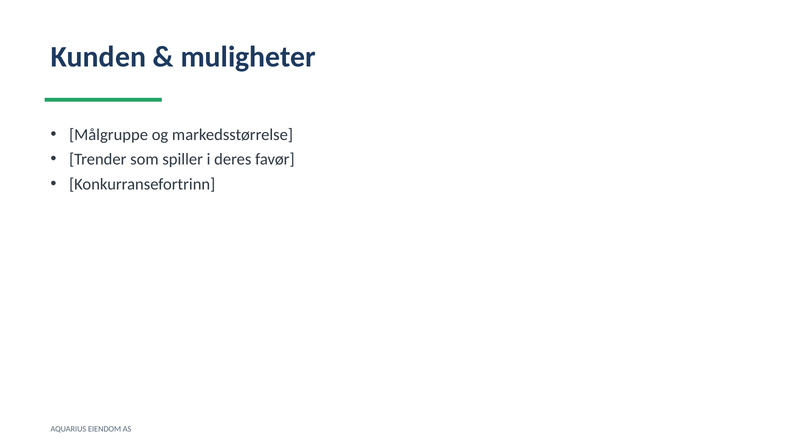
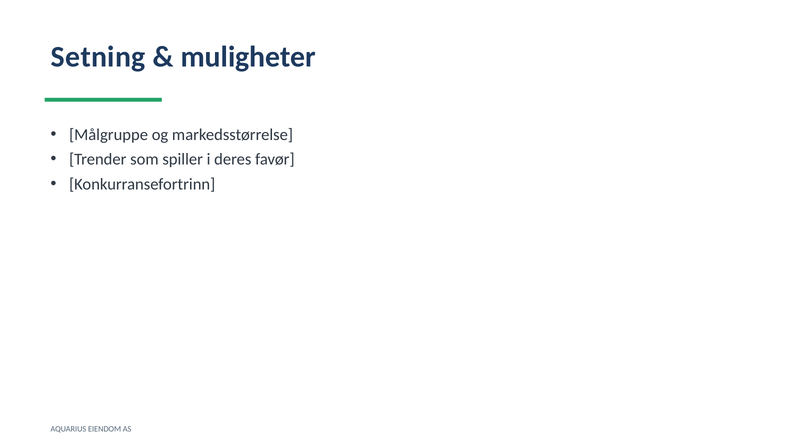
Kunden: Kunden -> Setning (98, 57)
